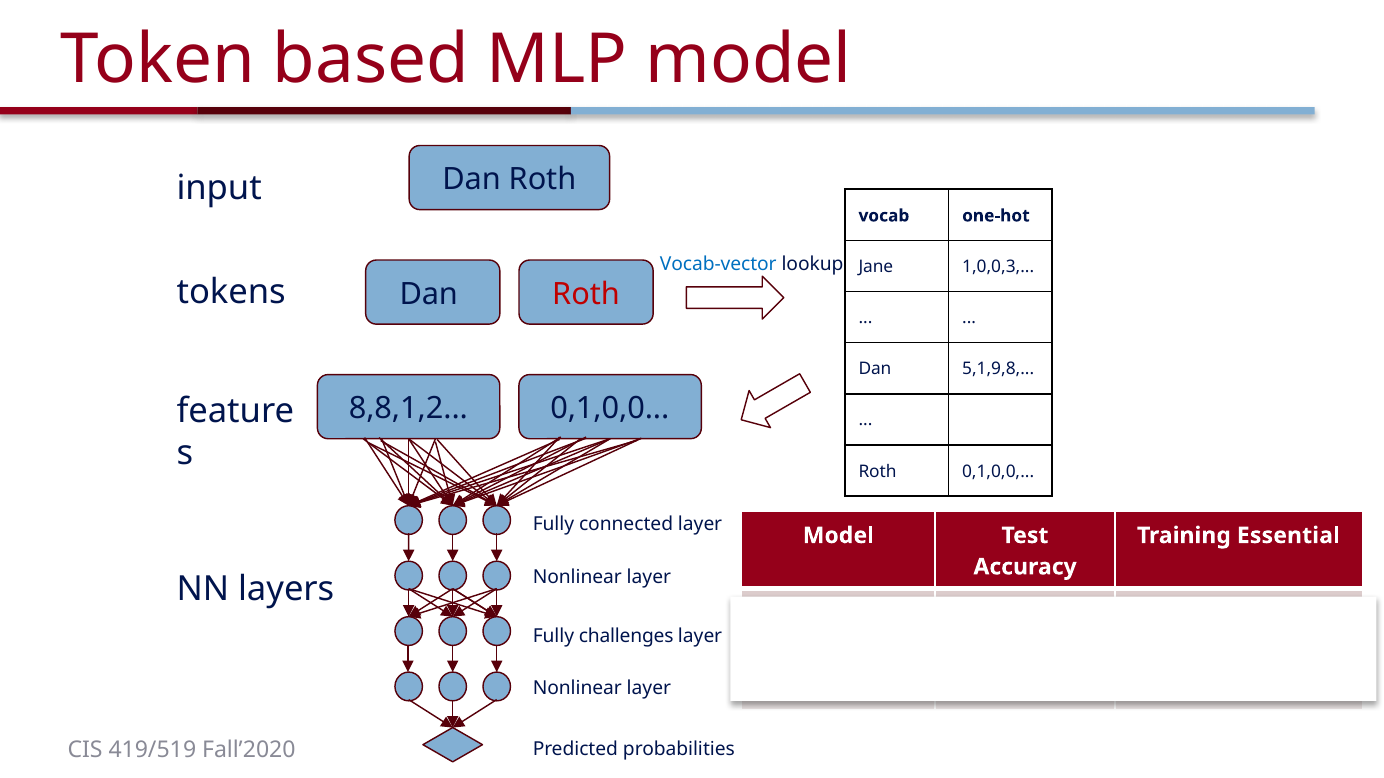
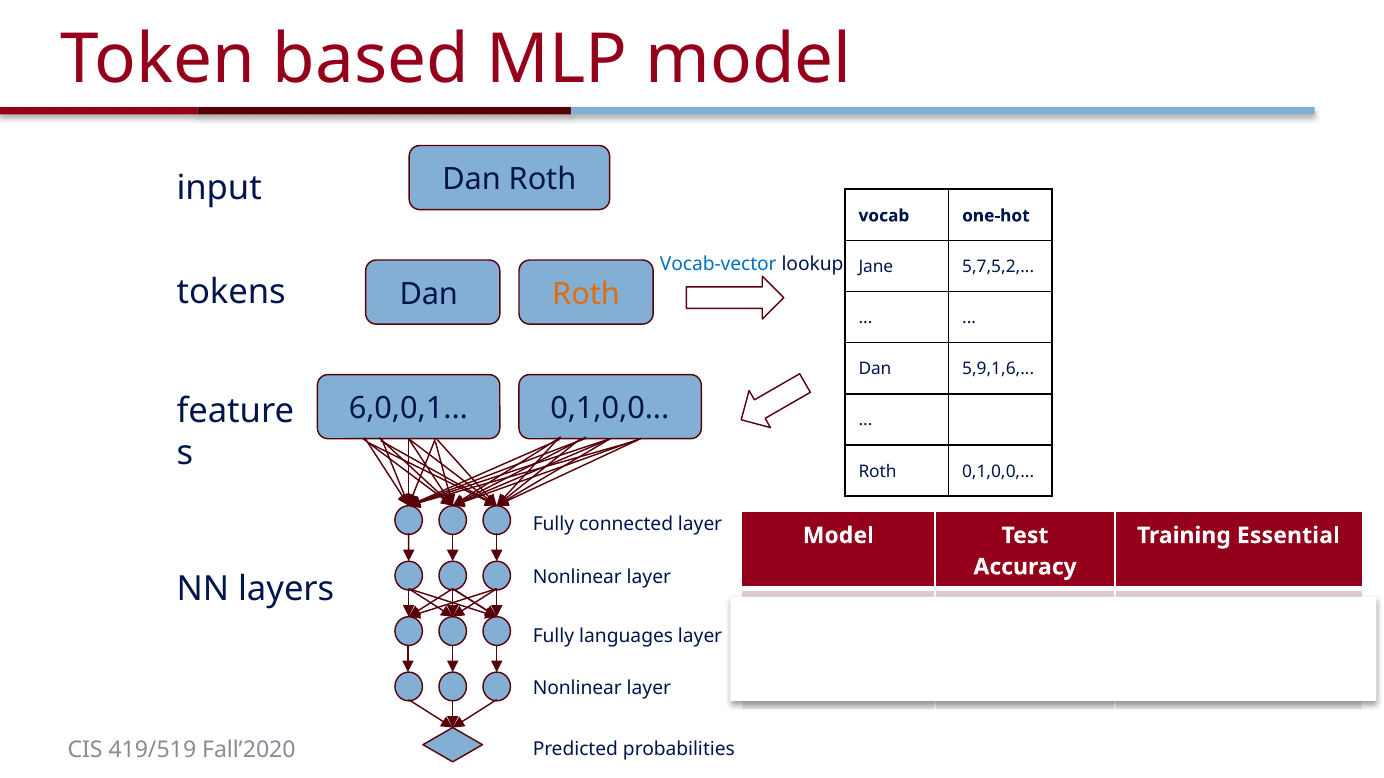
1,0,0,3: 1,0,0,3 -> 5,7,5,2 (998, 267)
Roth colour: red -> orange (586, 294)
5,1,9,8: 5,1,9,8 -> 5,9,1,6 (998, 369)
8,8,1,2: 8,8,1,2 -> 6,0,0,1 (408, 409)
challenges: challenges -> languages (626, 637)
